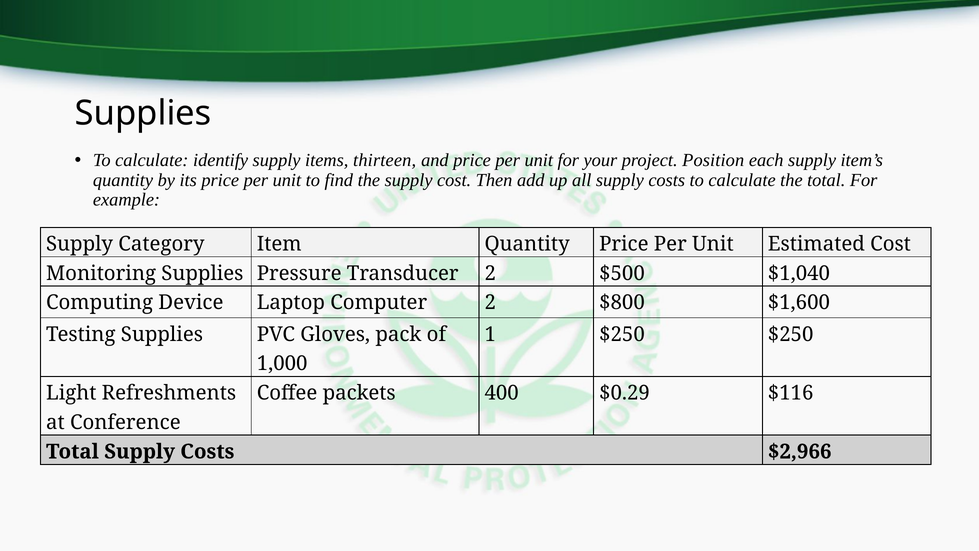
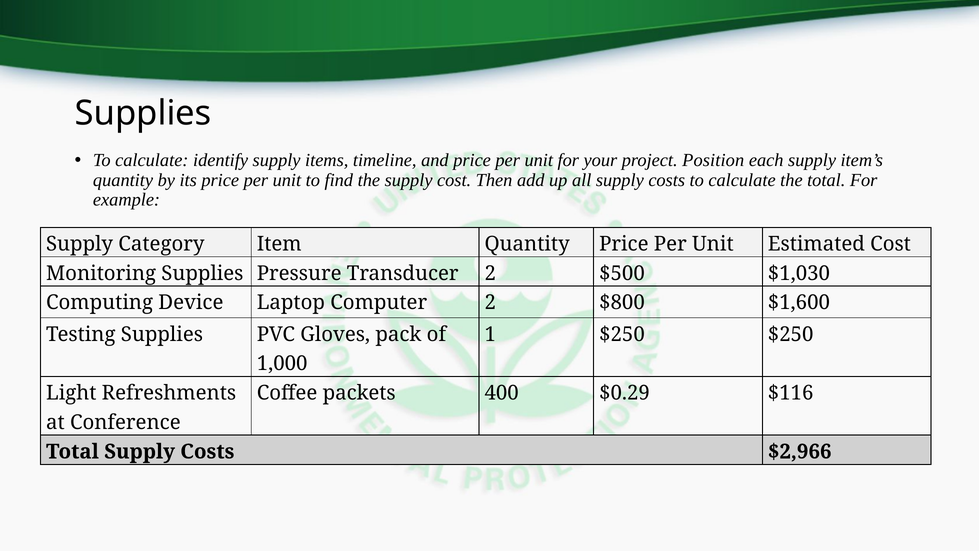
thirteen: thirteen -> timeline (385, 160)
$1,040: $1,040 -> $1,030 (799, 273)
